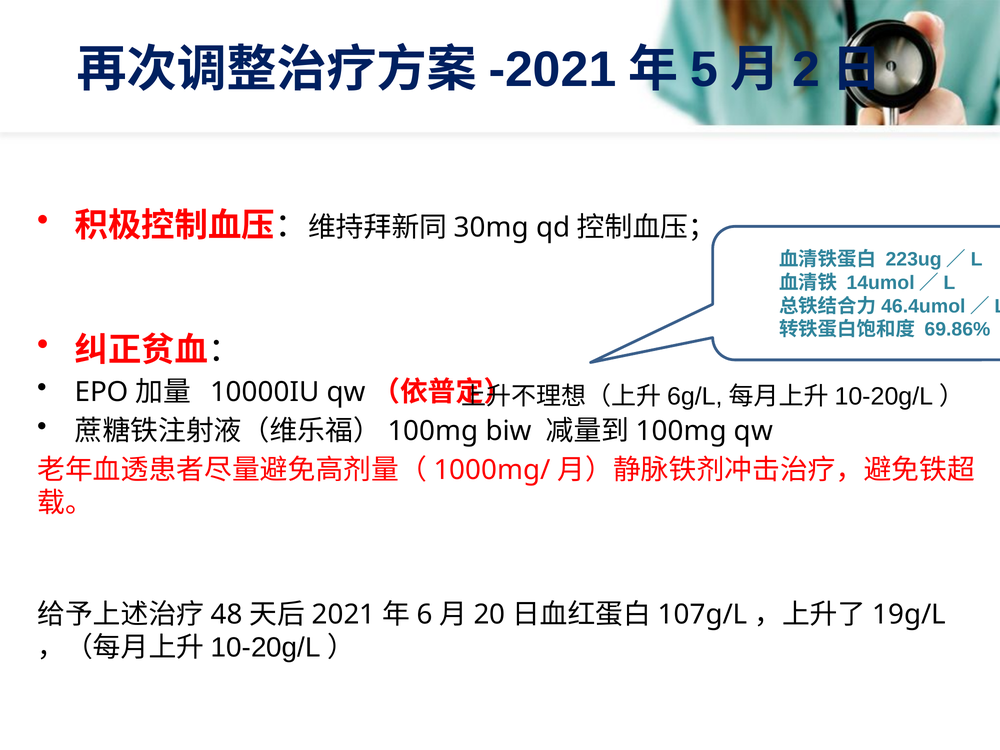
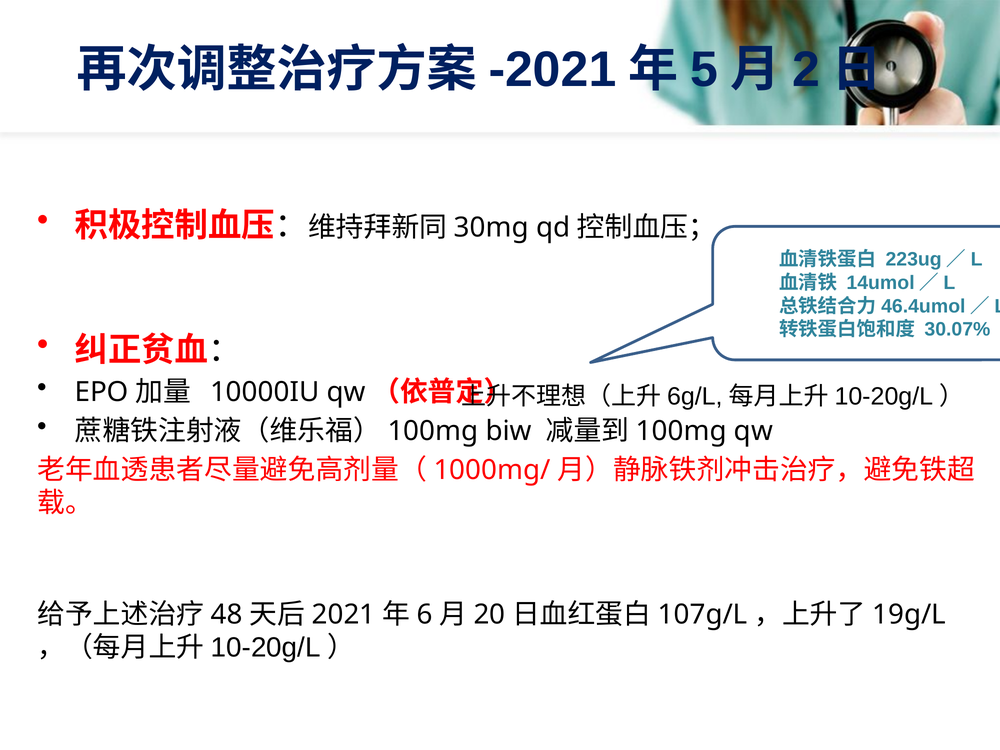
69.86%: 69.86% -> 30.07% (957, 329)
